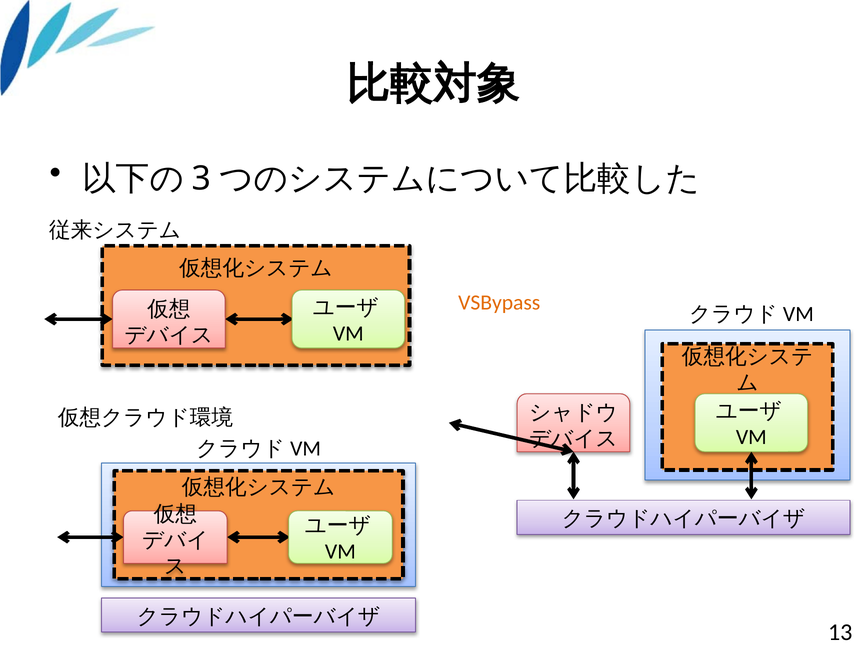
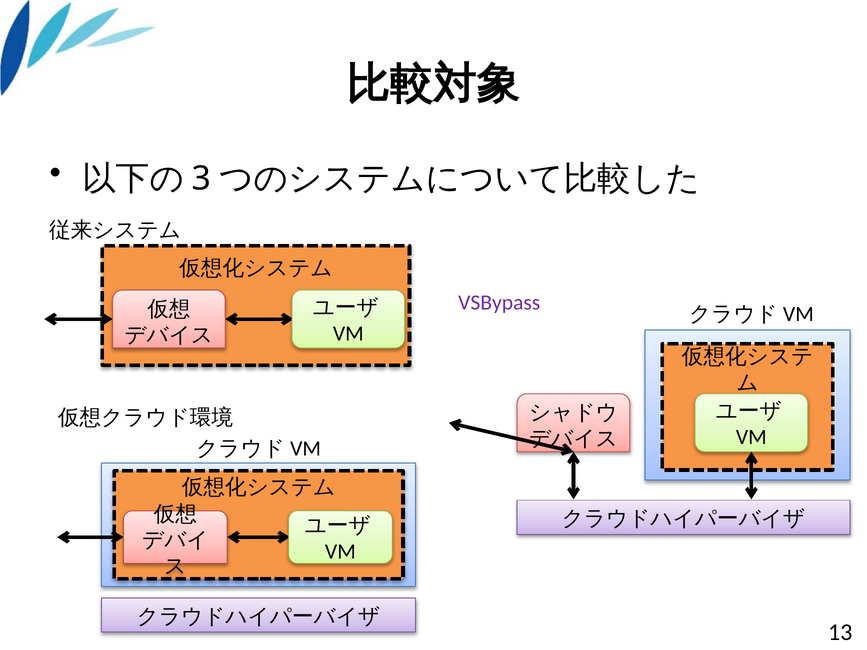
VSBypass colour: orange -> purple (499, 303)
